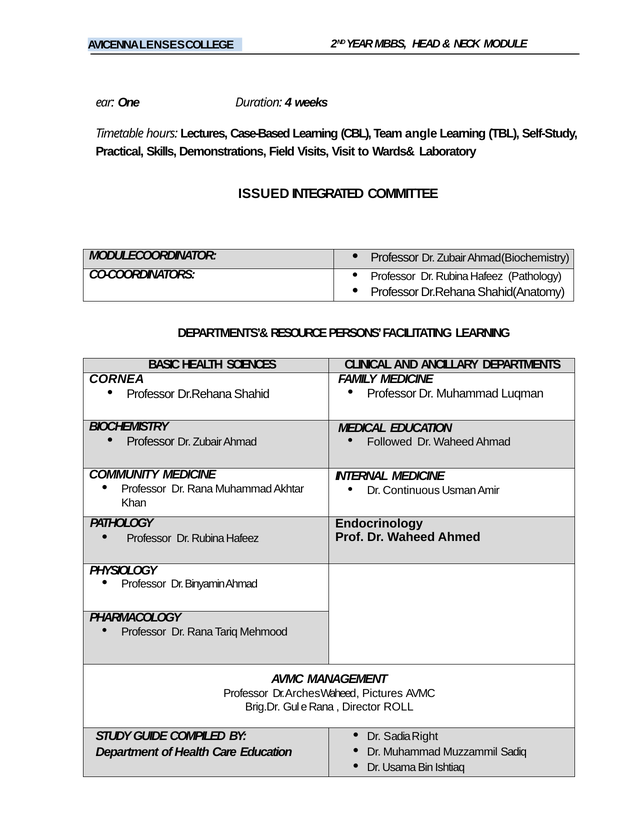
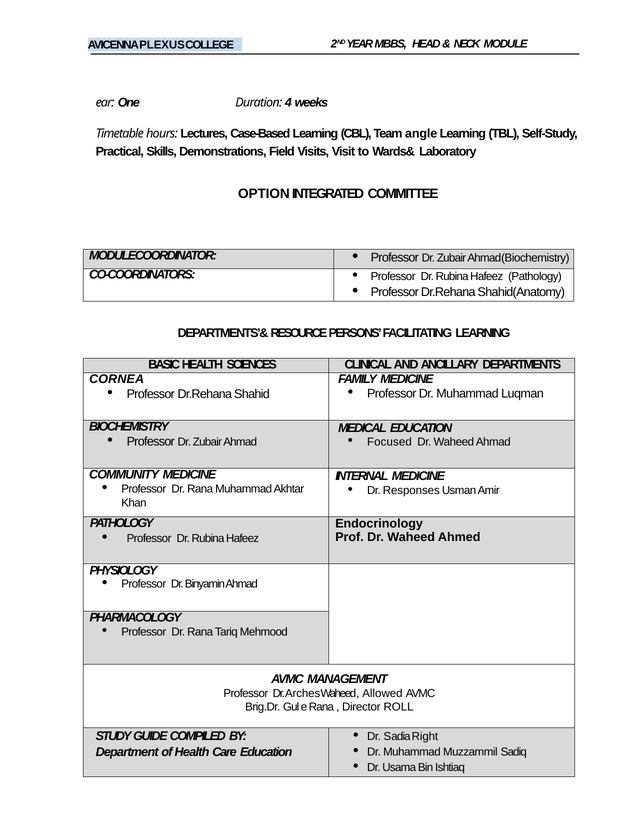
LENSES: LENSES -> PLEXUS (162, 45)
ISSUED: ISSUED -> OPTION (264, 194)
Followed: Followed -> Focused (389, 442)
Continuous: Continuous -> Responses (411, 491)
Pictures: Pictures -> Allowed (382, 694)
